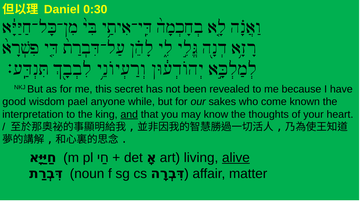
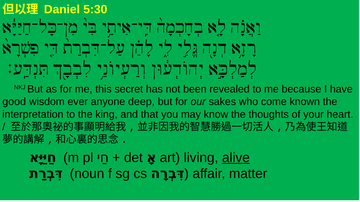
0:30: 0:30 -> 5:30 (95, 9)
pael: pael -> ever (78, 102)
while: while -> deep (141, 102)
and underline: present -> none (129, 115)
